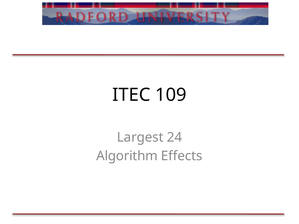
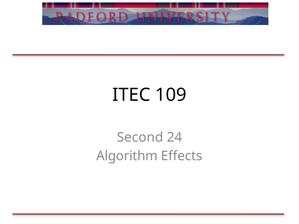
Largest: Largest -> Second (140, 137)
